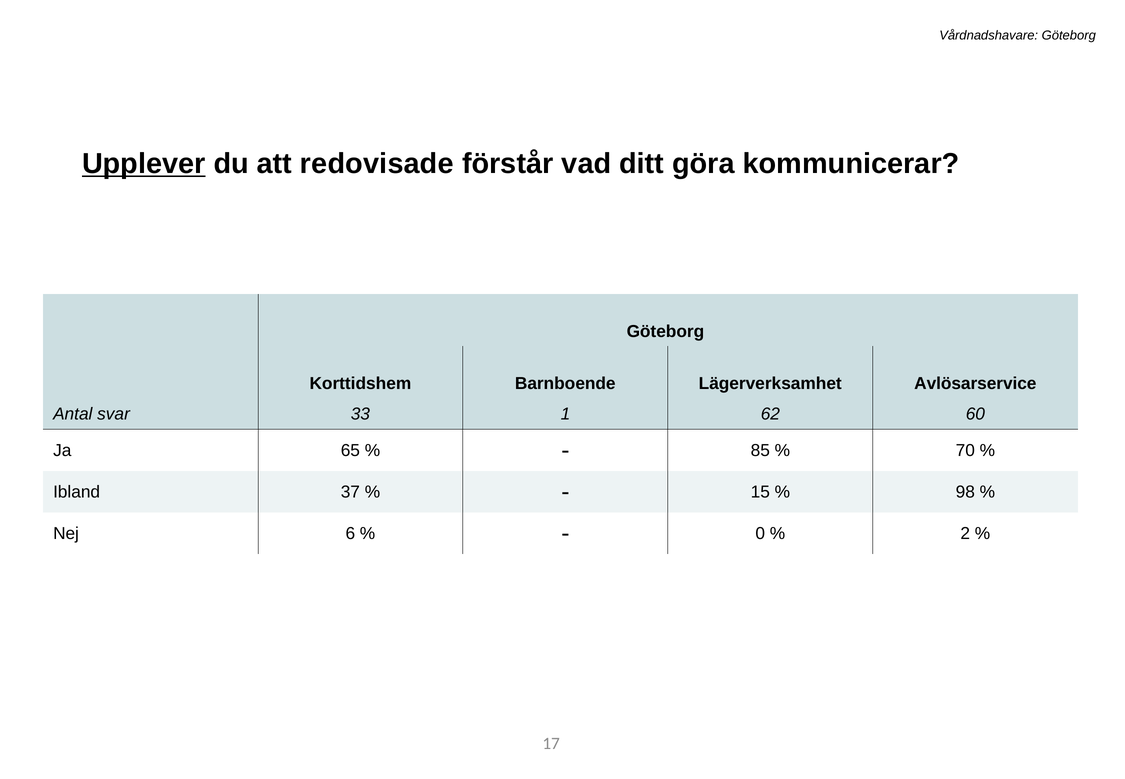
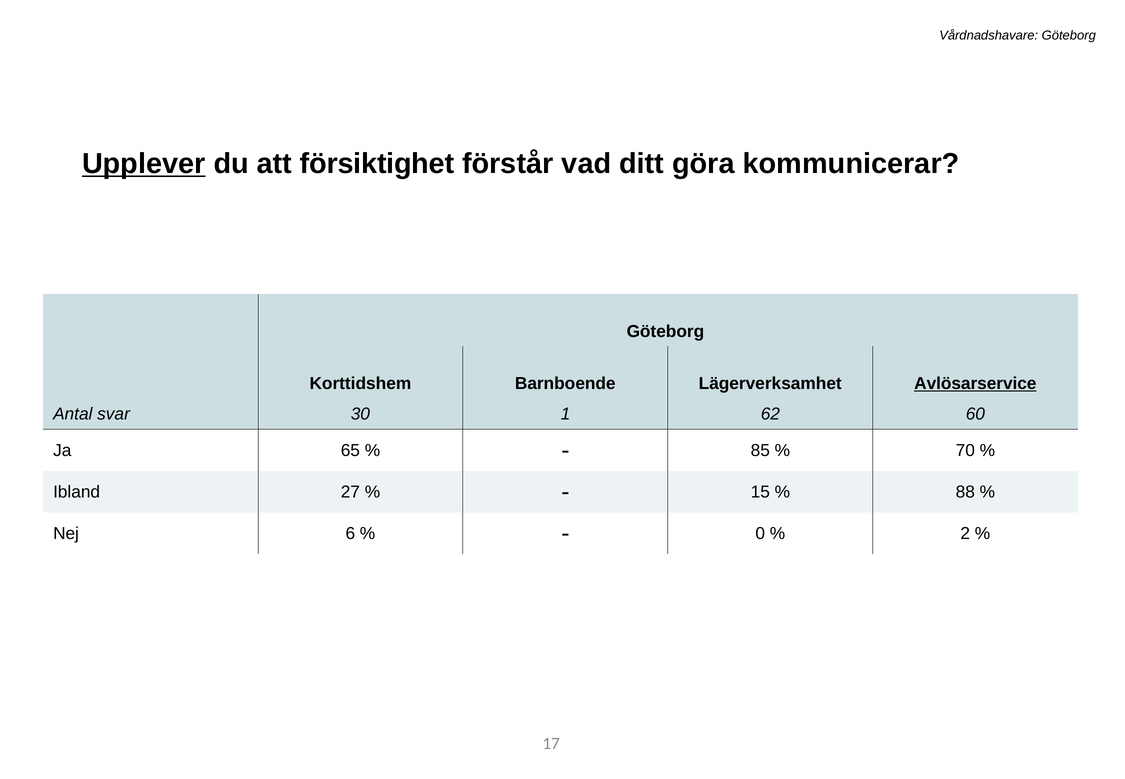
redovisade: redovisade -> försiktighet (377, 164)
Avlösarservice underline: none -> present (975, 383)
33: 33 -> 30 (360, 414)
37: 37 -> 27 (350, 492)
98: 98 -> 88 (965, 492)
